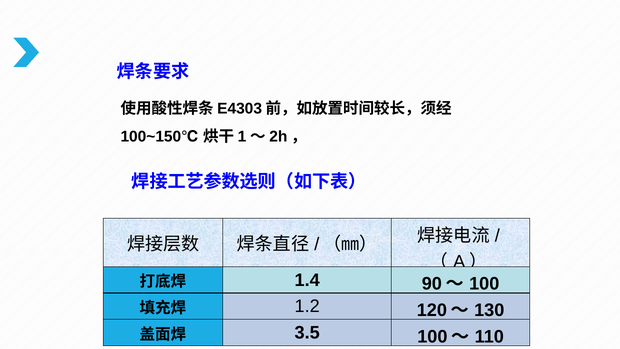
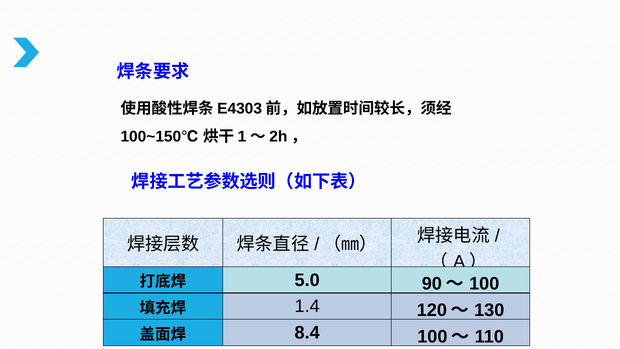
1.4: 1.4 -> 5.0 (307, 280)
1.2: 1.2 -> 1.4 (307, 306)
3.5: 3.5 -> 8.4 (307, 333)
